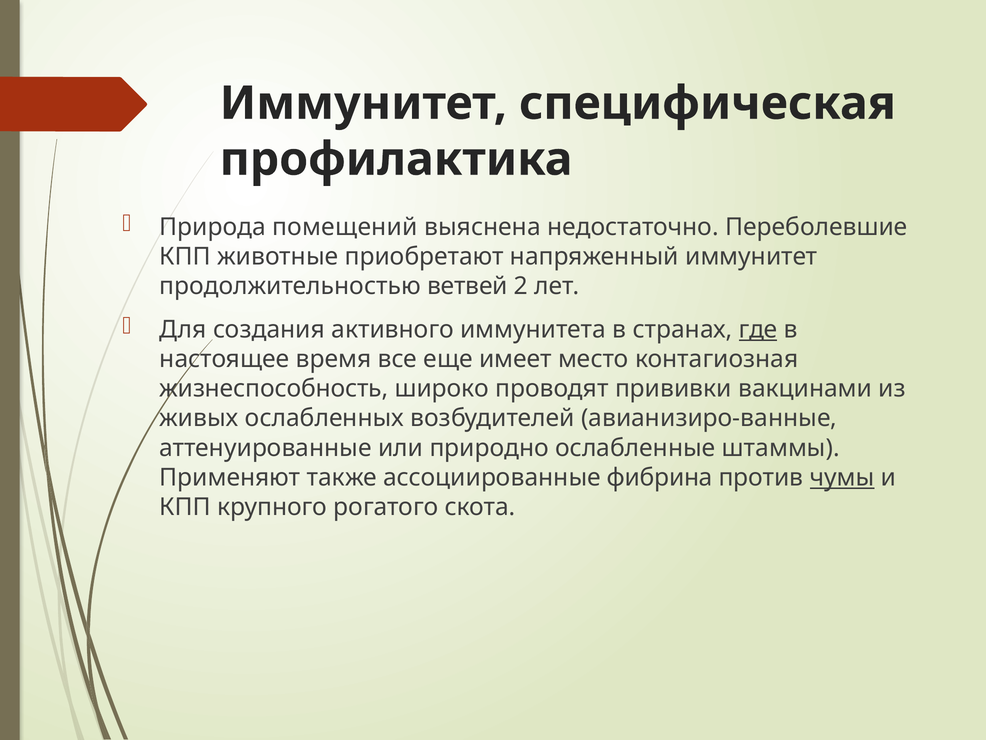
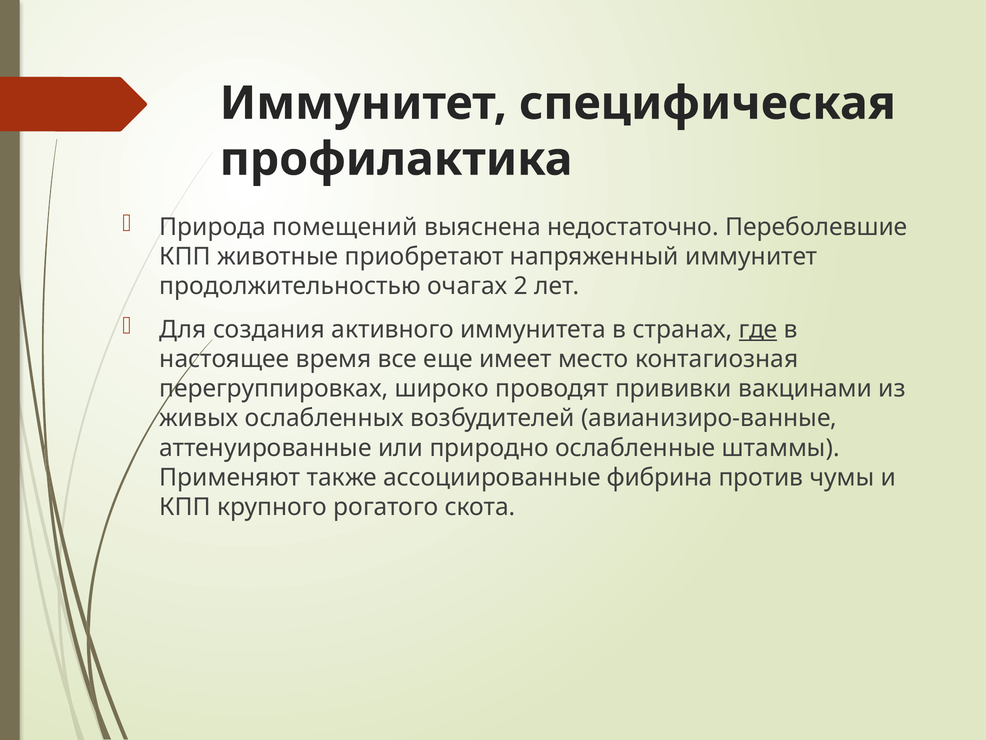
ветвей: ветвей -> очагах (467, 286)
жизнеспособность: жизнеспособность -> перегруппировках (274, 388)
чумы underline: present -> none (842, 477)
